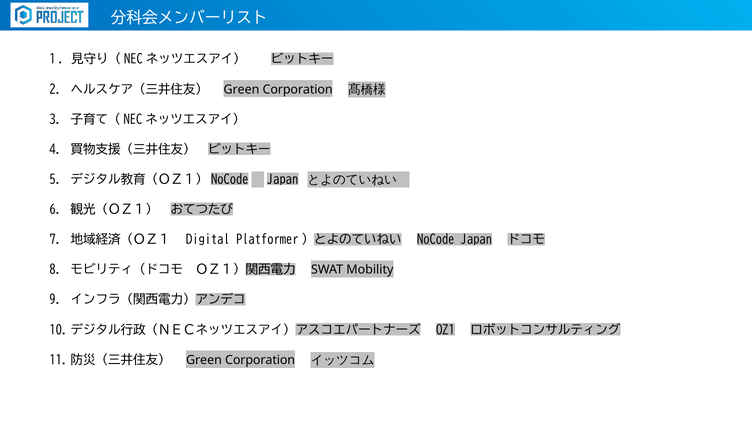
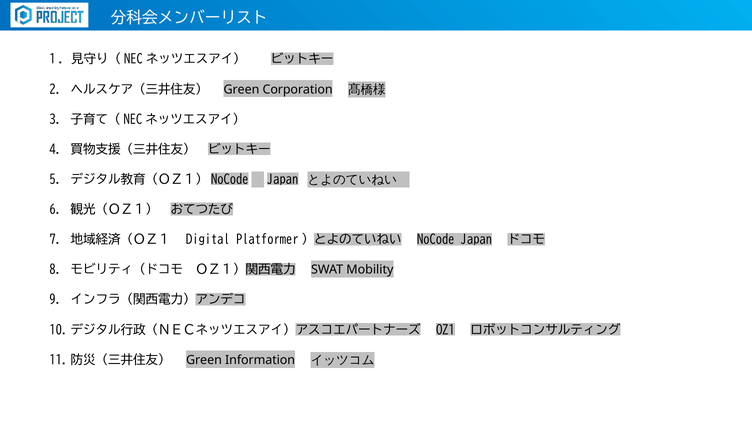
Corporation: Corporation -> Information (260, 360)
